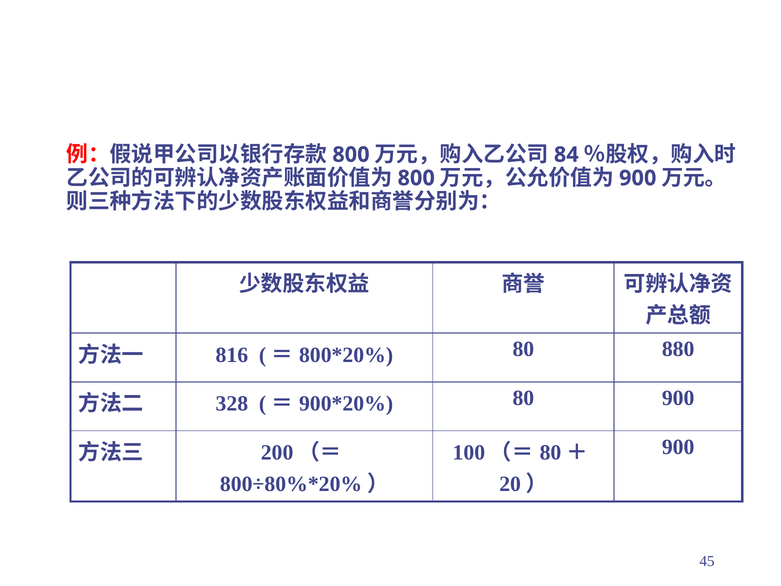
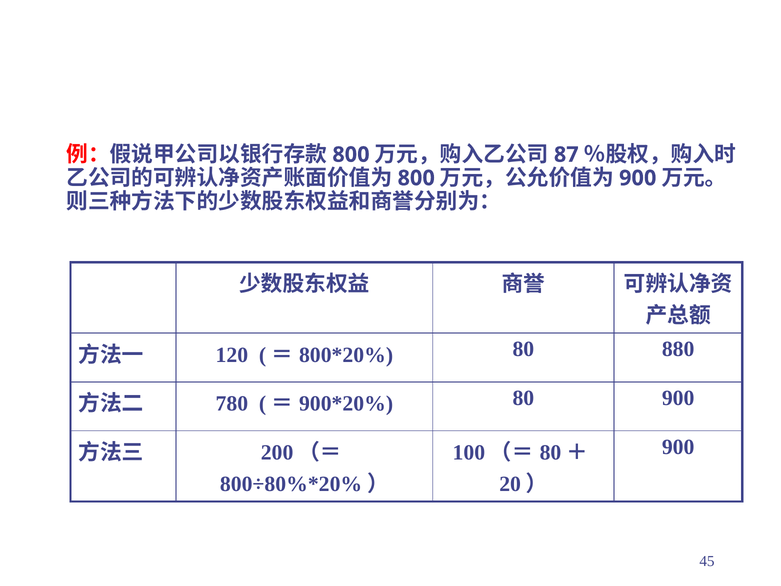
84: 84 -> 87 (566, 155)
816: 816 -> 120 (232, 355)
328: 328 -> 780 (232, 404)
